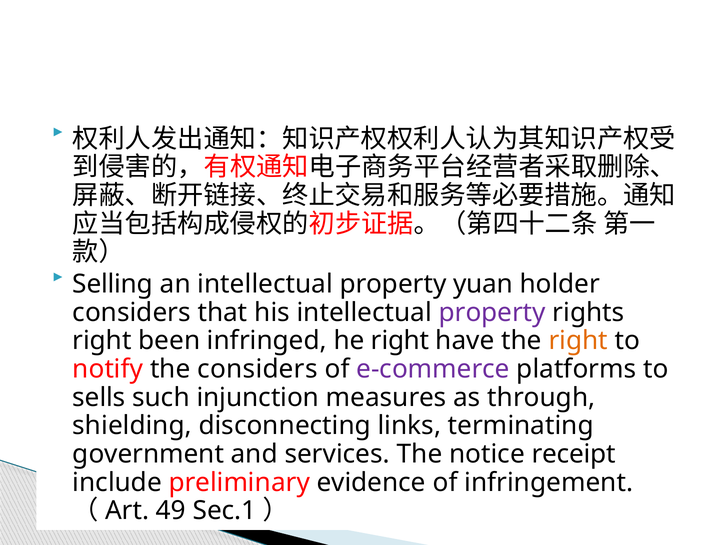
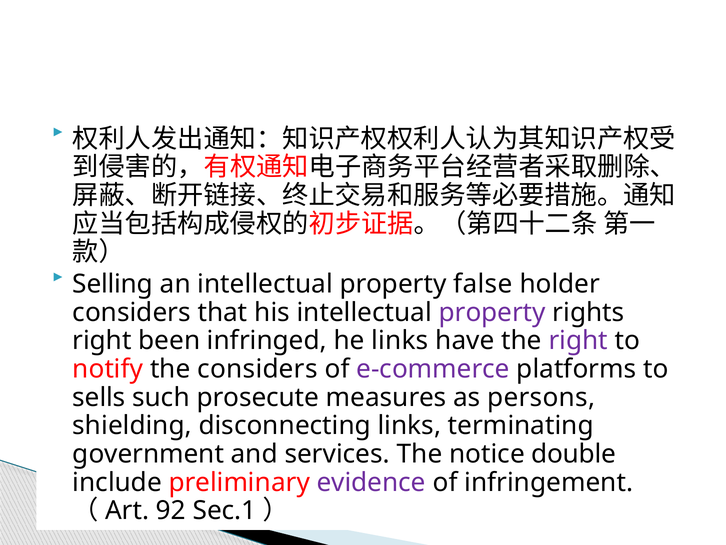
yuan: yuan -> false (483, 284)
he right: right -> links (400, 340)
right colour: orange -> purple (578, 340)
injunction: injunction -> prosecute (258, 397)
through: through -> persons (541, 397)
receipt: receipt -> double (574, 454)
evidence colour: black -> purple (371, 482)
49: 49 -> 92 (171, 510)
